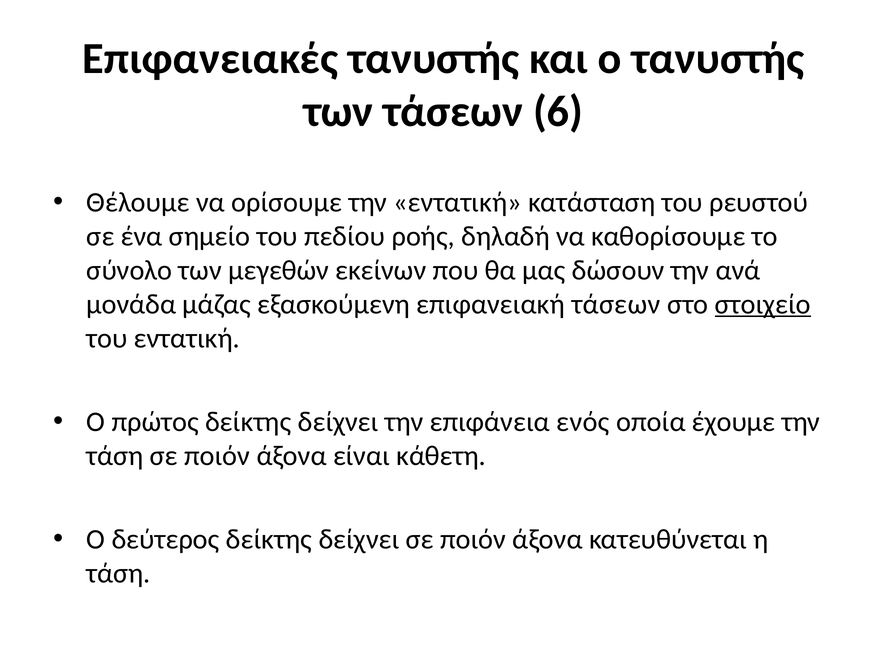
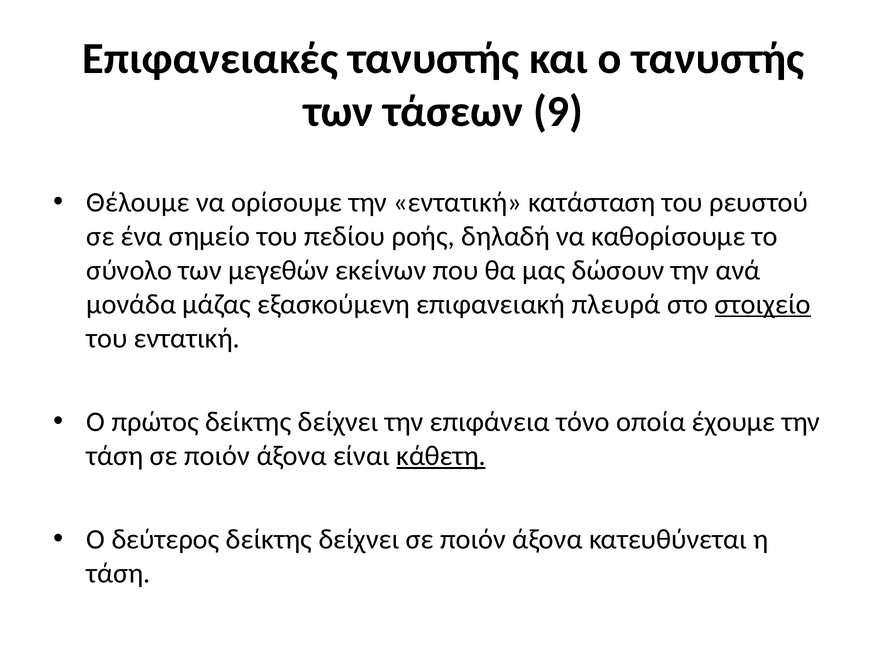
6: 6 -> 9 (558, 112)
επιφανειακή τάσεων: τάσεων -> πλευρά (616, 304)
ενός: ενός -> τόνο (583, 422)
κάθετη underline: none -> present (441, 456)
